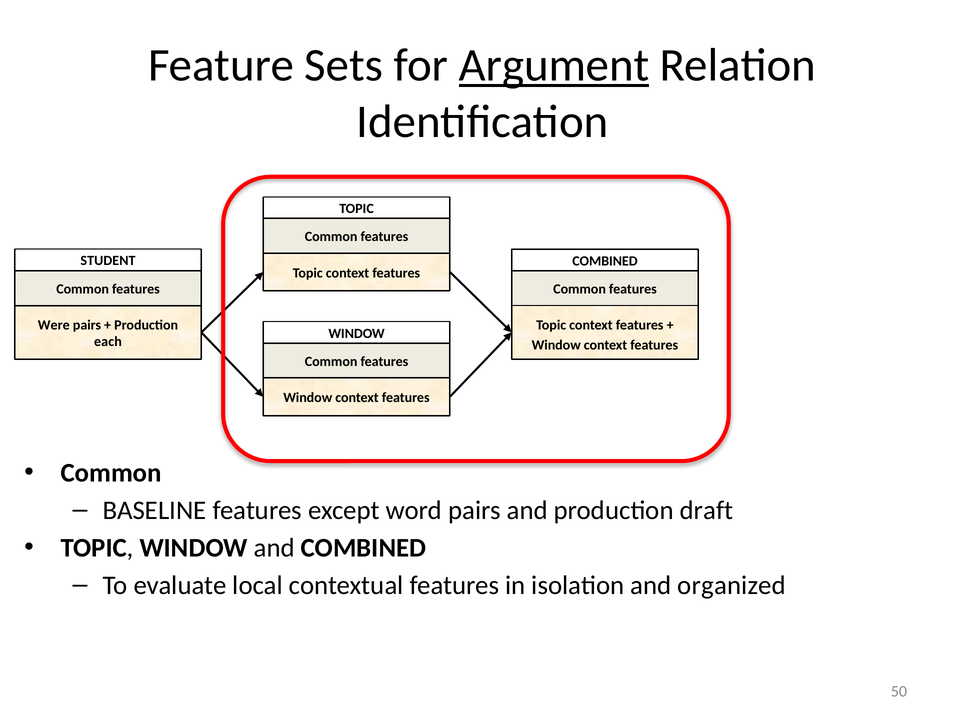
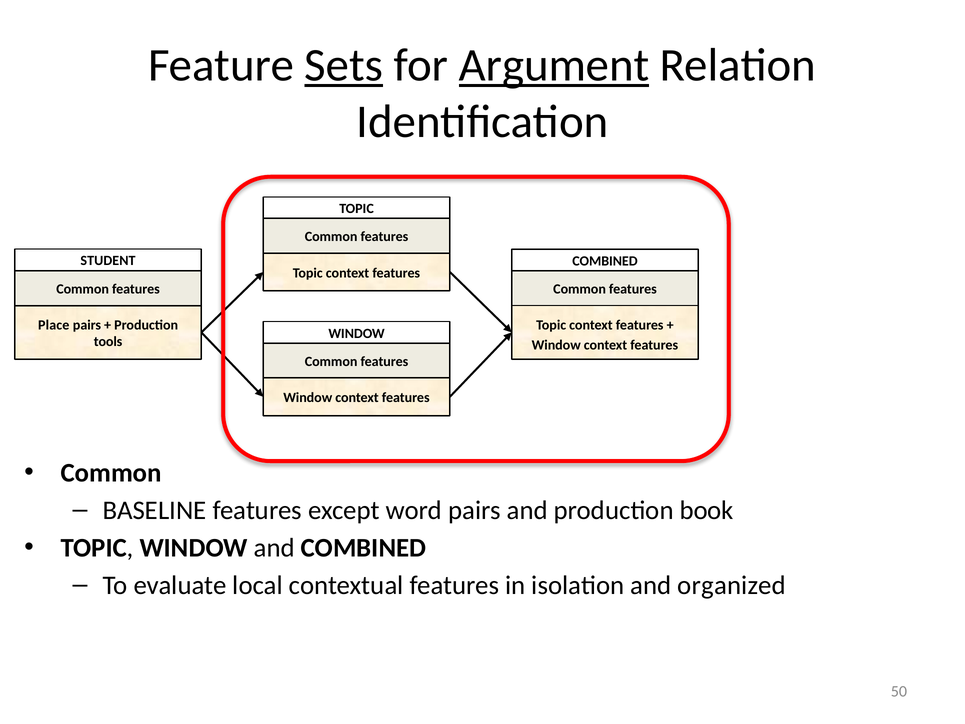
Sets underline: none -> present (344, 65)
Were: Were -> Place (54, 325)
each: each -> tools (108, 342)
draft: draft -> book (707, 510)
